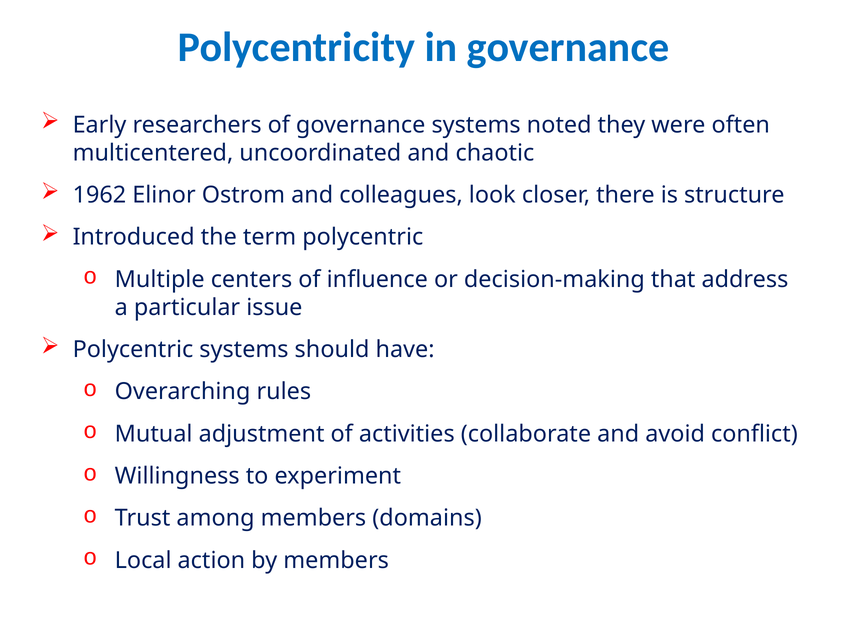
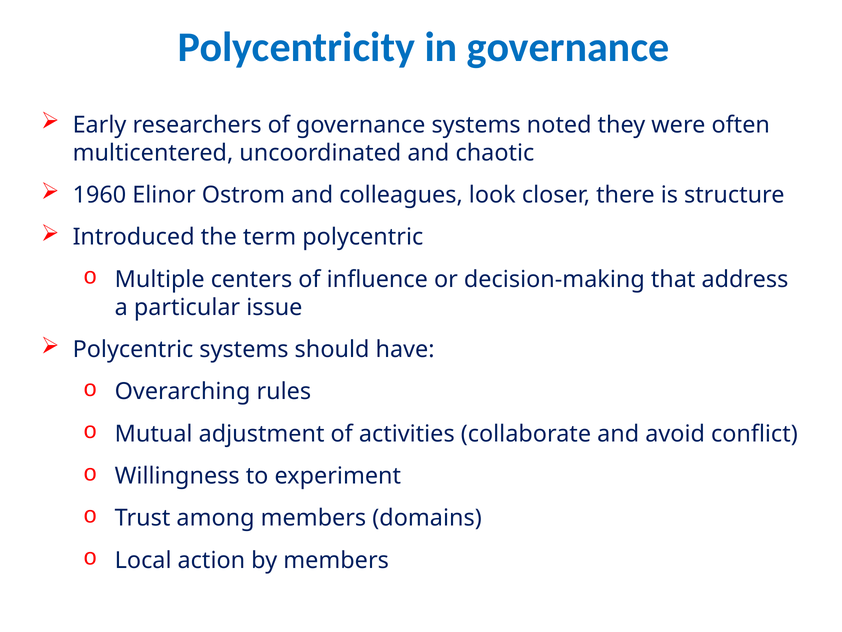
1962: 1962 -> 1960 (99, 195)
